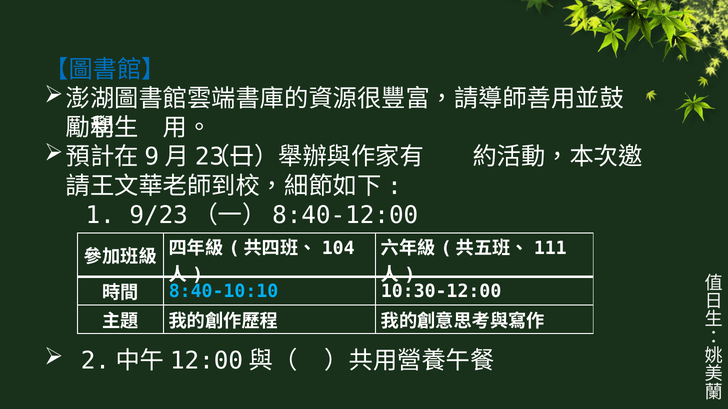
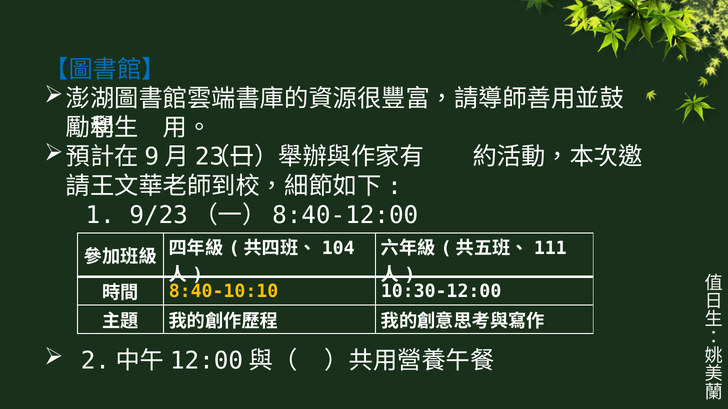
8:40-10:10 colour: light blue -> yellow (224, 292)
